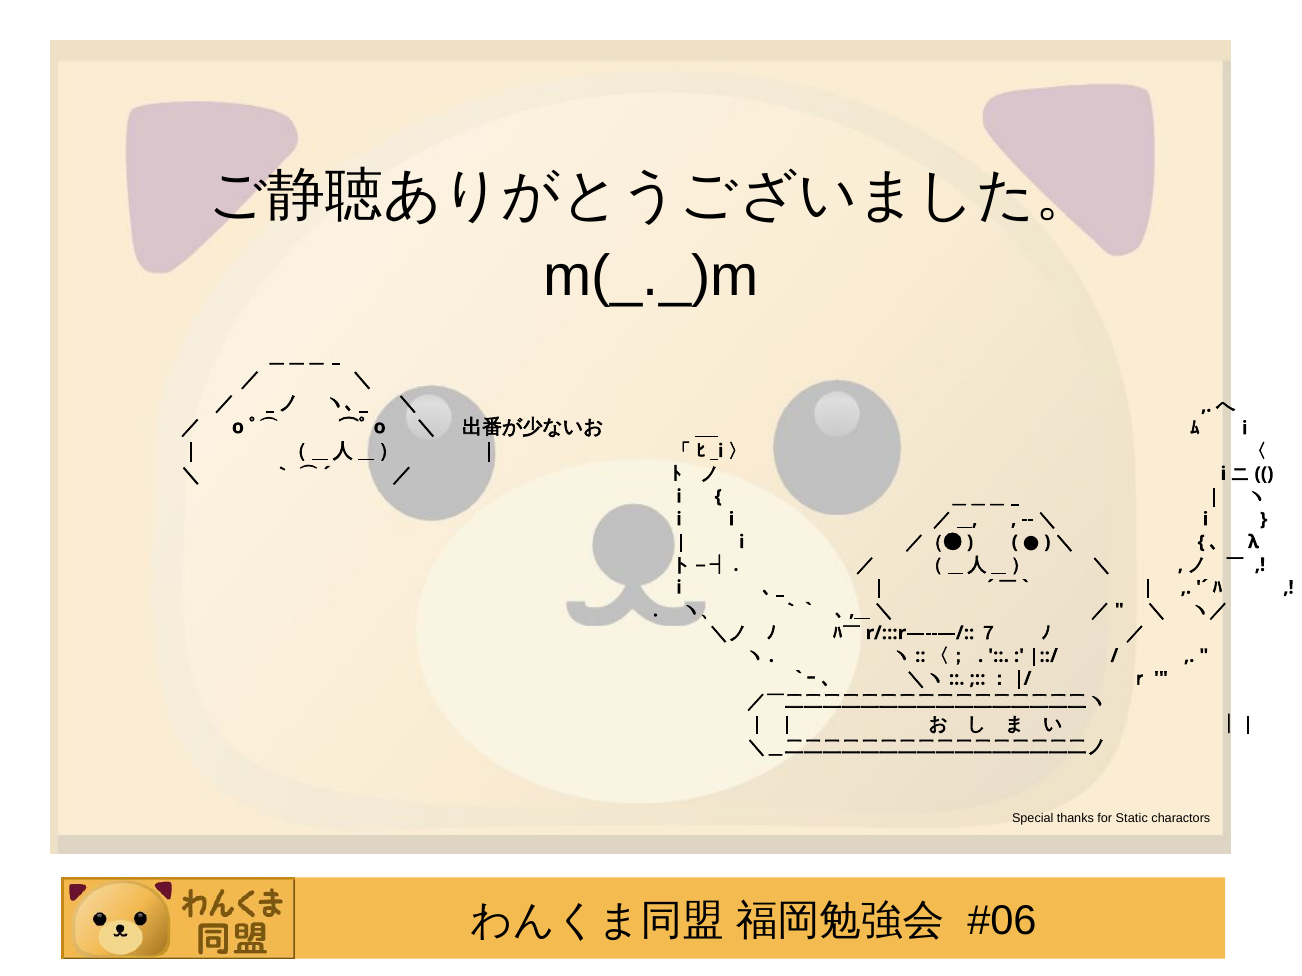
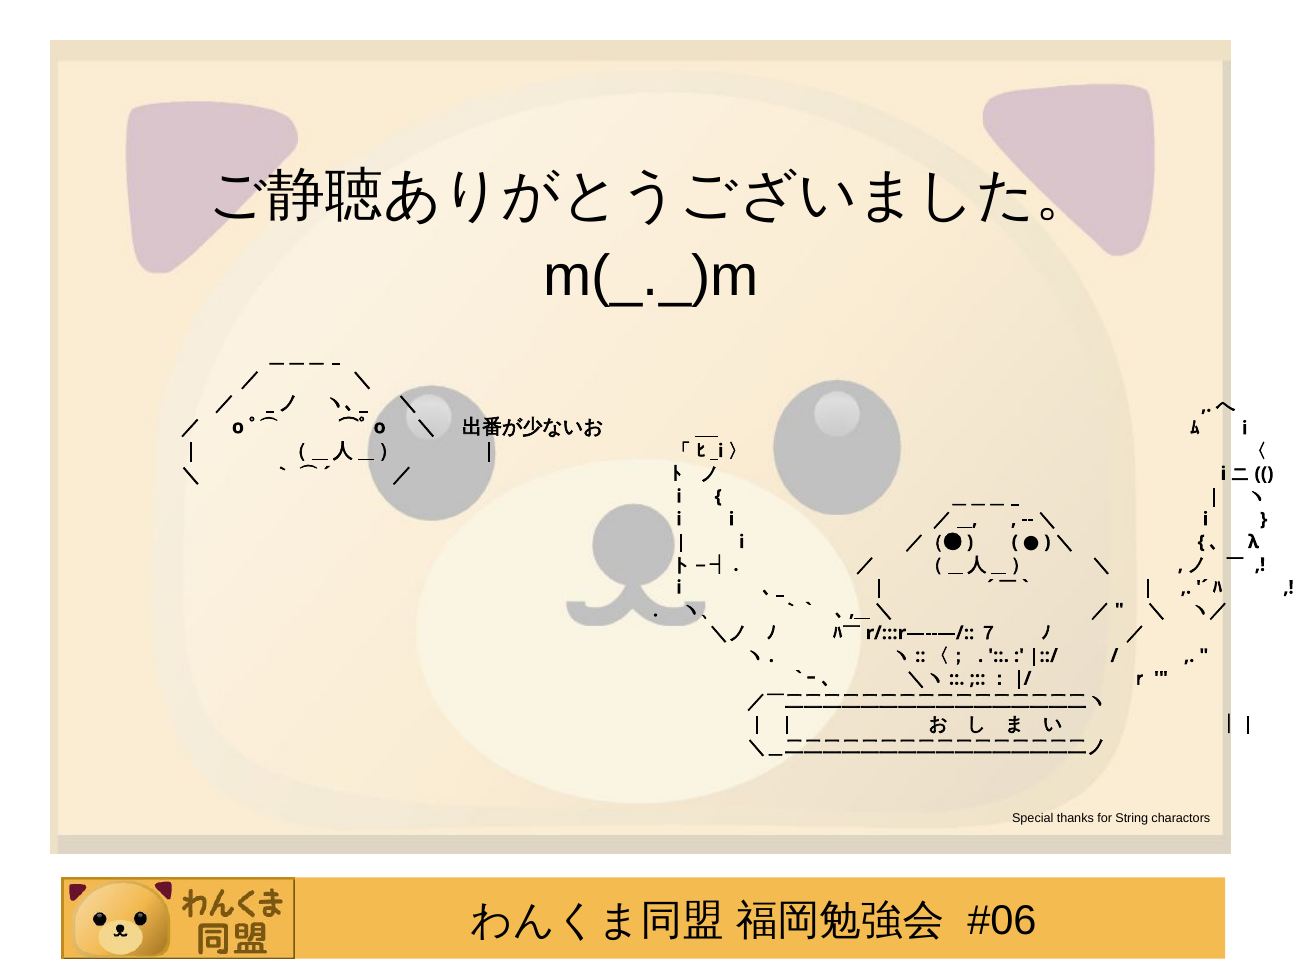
Static: Static -> String (1132, 818)
